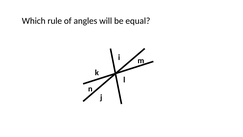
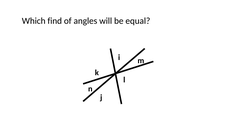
rule: rule -> find (55, 21)
